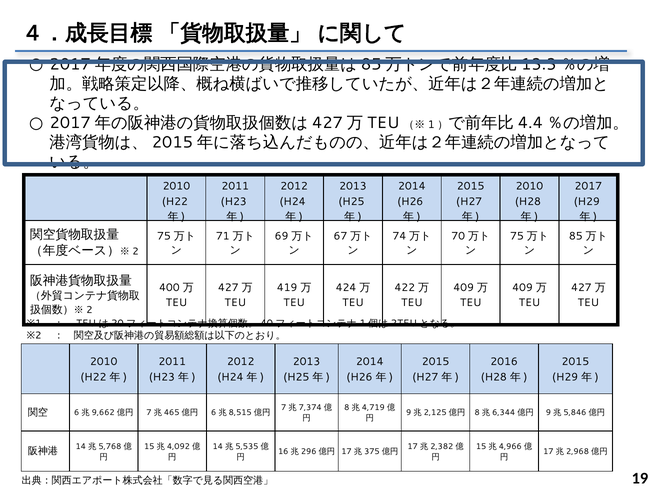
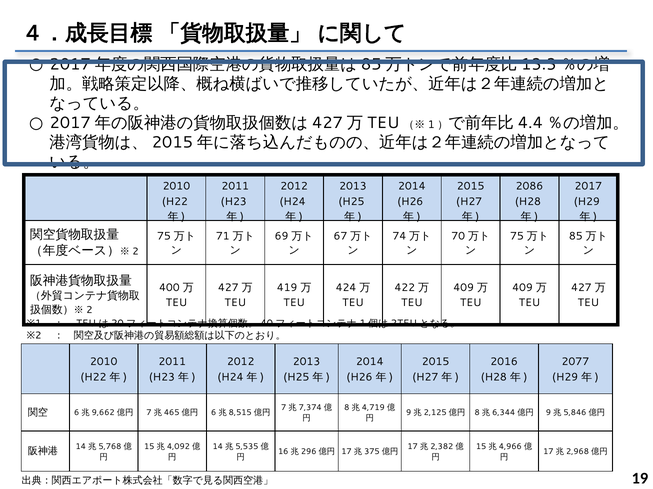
2010: 2010 -> 2086 (529, 187)
2015: 2015 -> 2077 (575, 362)
